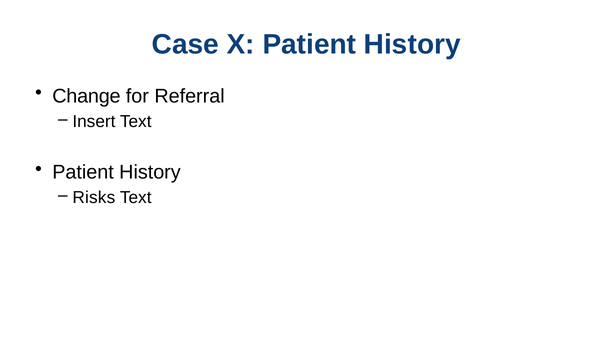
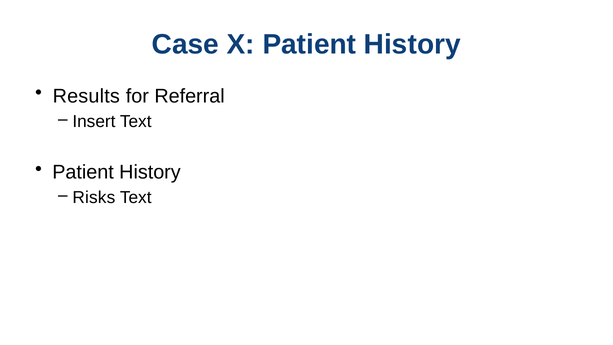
Change: Change -> Results (86, 96)
